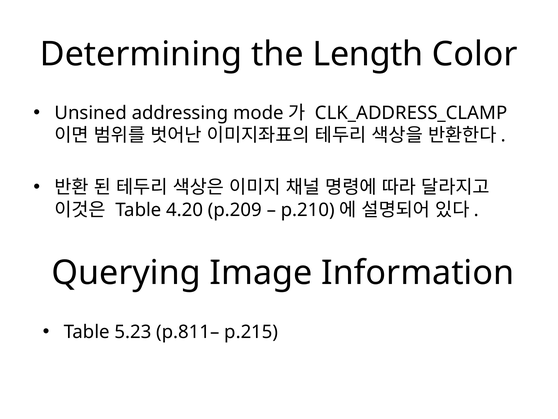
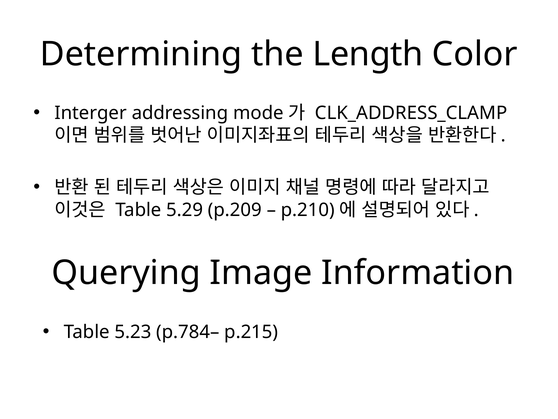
Unsined: Unsined -> Interger (91, 113)
4.20: 4.20 -> 5.29 (185, 210)
p.811–: p.811– -> p.784– (188, 332)
